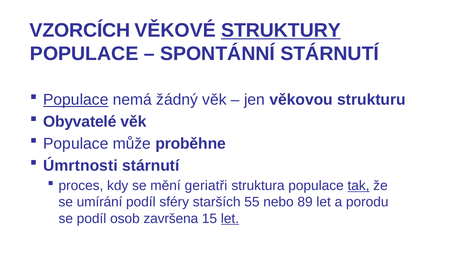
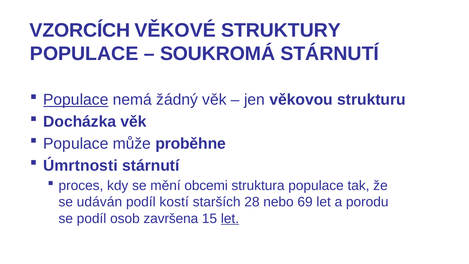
STRUKTURY underline: present -> none (281, 30)
SPONTÁNNÍ: SPONTÁNNÍ -> SOUKROMÁ (218, 54)
Obyvatelé: Obyvatelé -> Docházka (80, 122)
geriatři: geriatři -> obcemi (206, 186)
tak underline: present -> none (359, 186)
umírání: umírání -> udáván (99, 202)
sféry: sféry -> kostí (174, 202)
55: 55 -> 28 (252, 202)
89: 89 -> 69 (305, 202)
